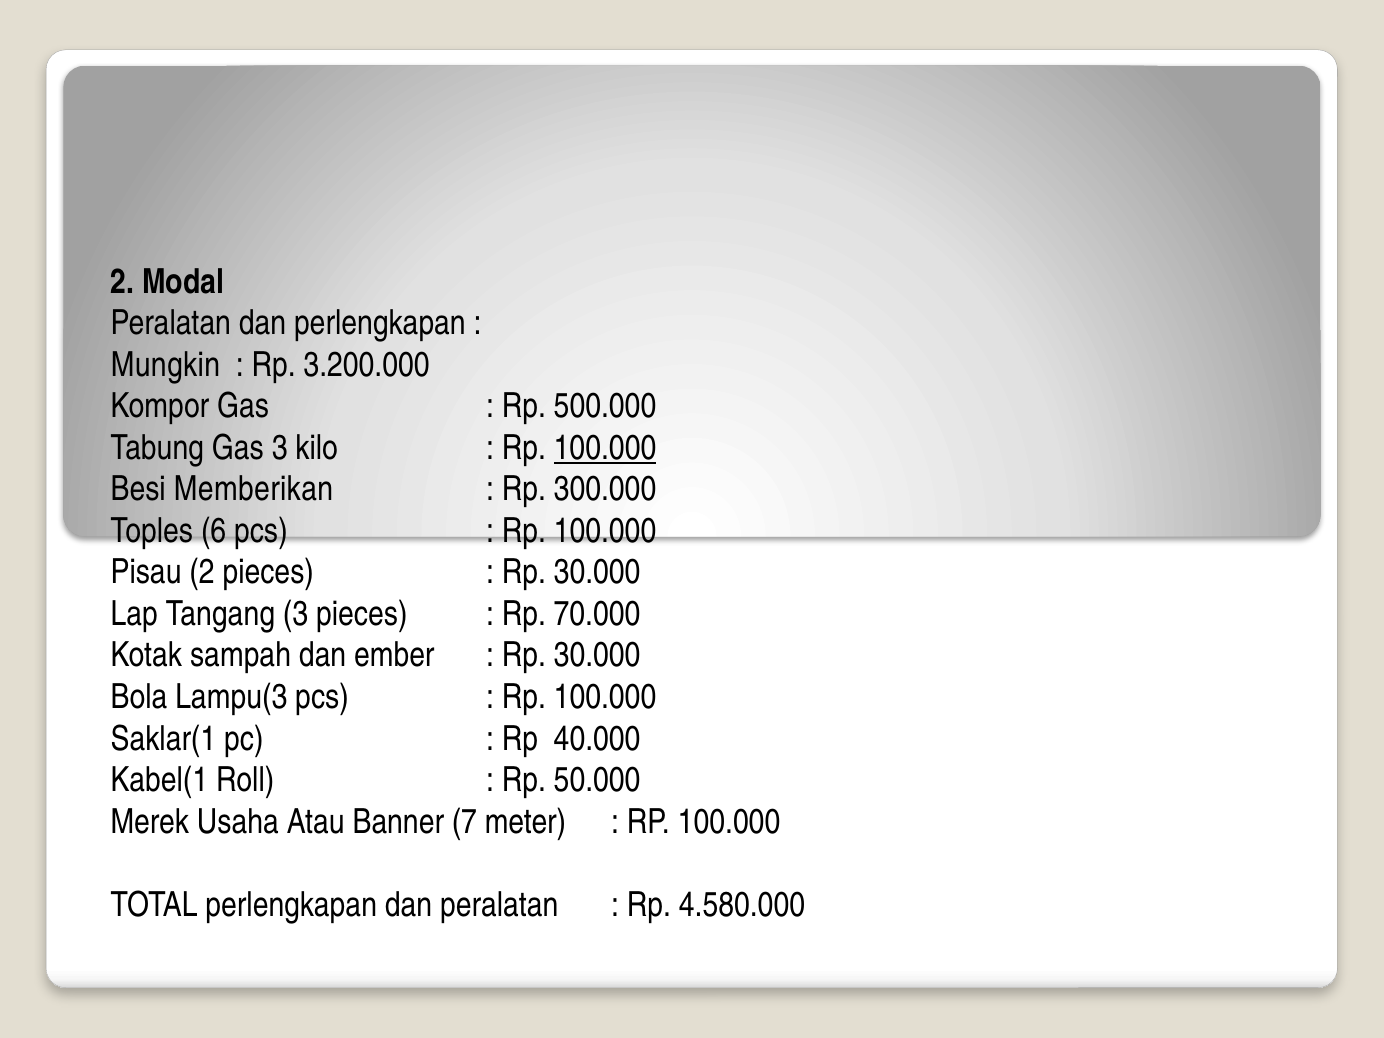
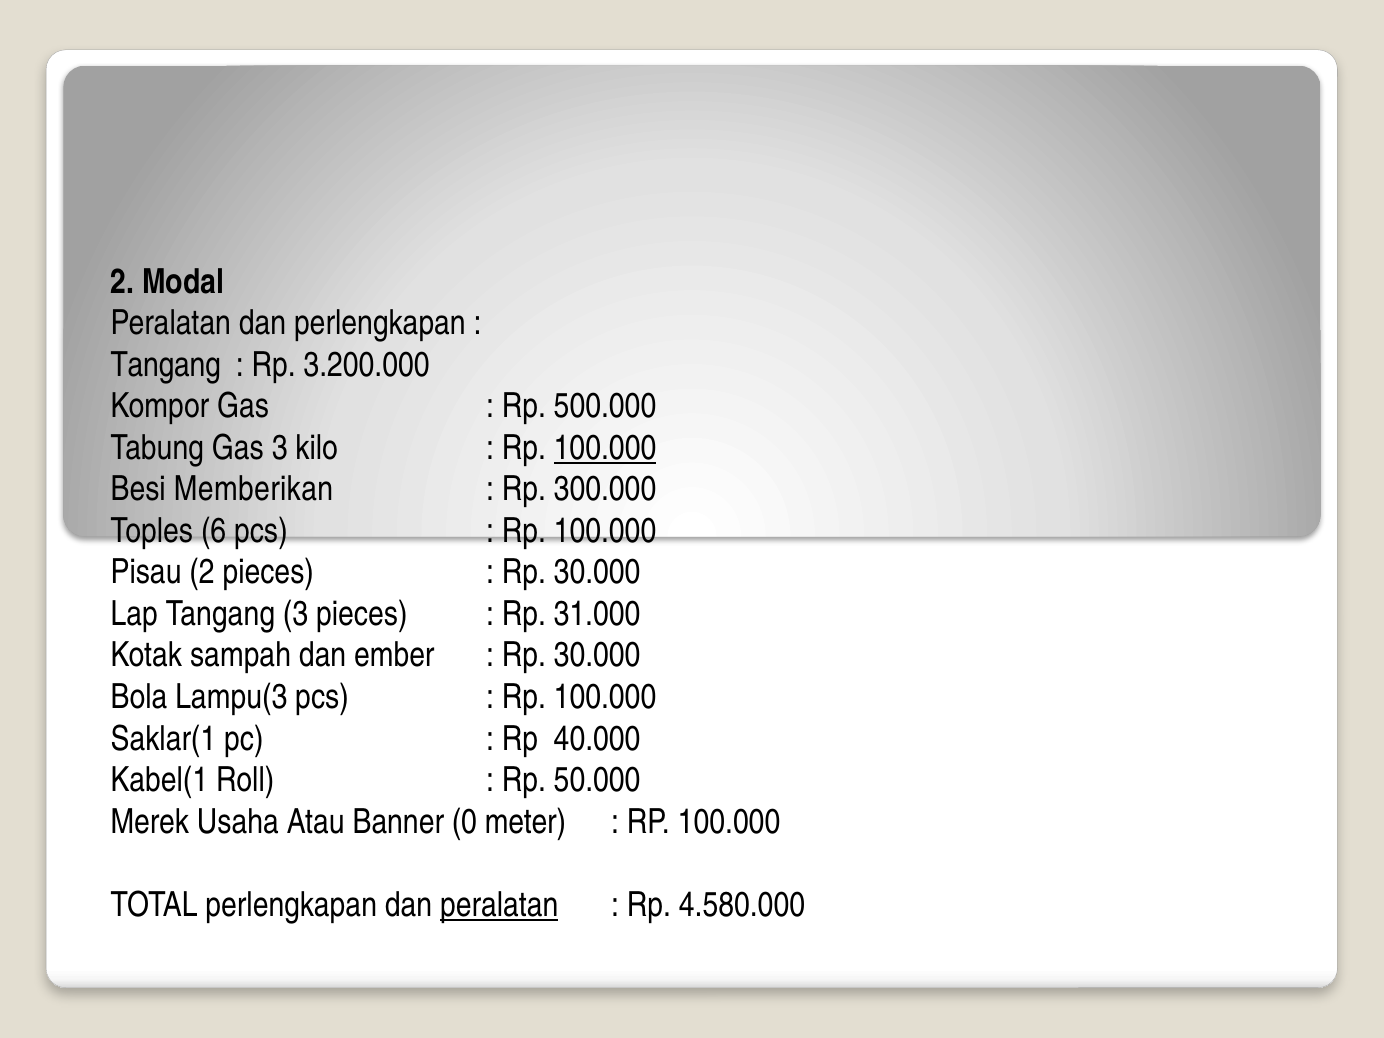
Mungkin: Mungkin -> Tangang (166, 365)
70.000: 70.000 -> 31.000 (597, 614)
7: 7 -> 0 (464, 822)
peralatan underline: none -> present (499, 905)
